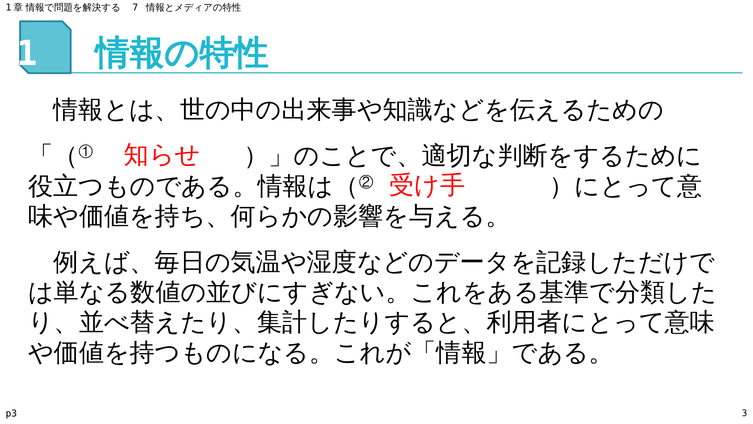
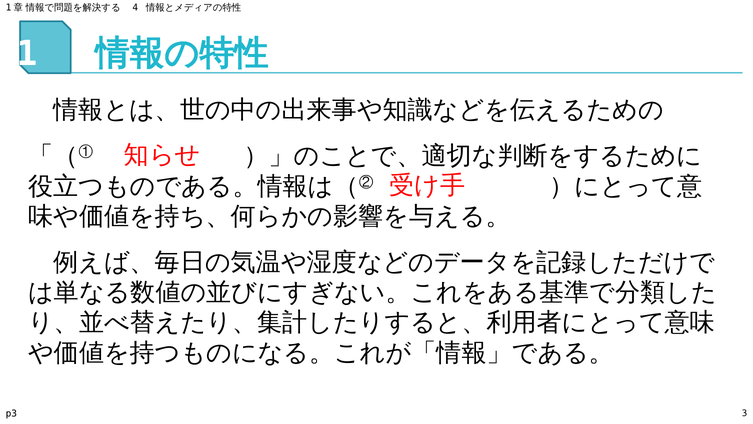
7: 7 -> 4 (135, 8)
